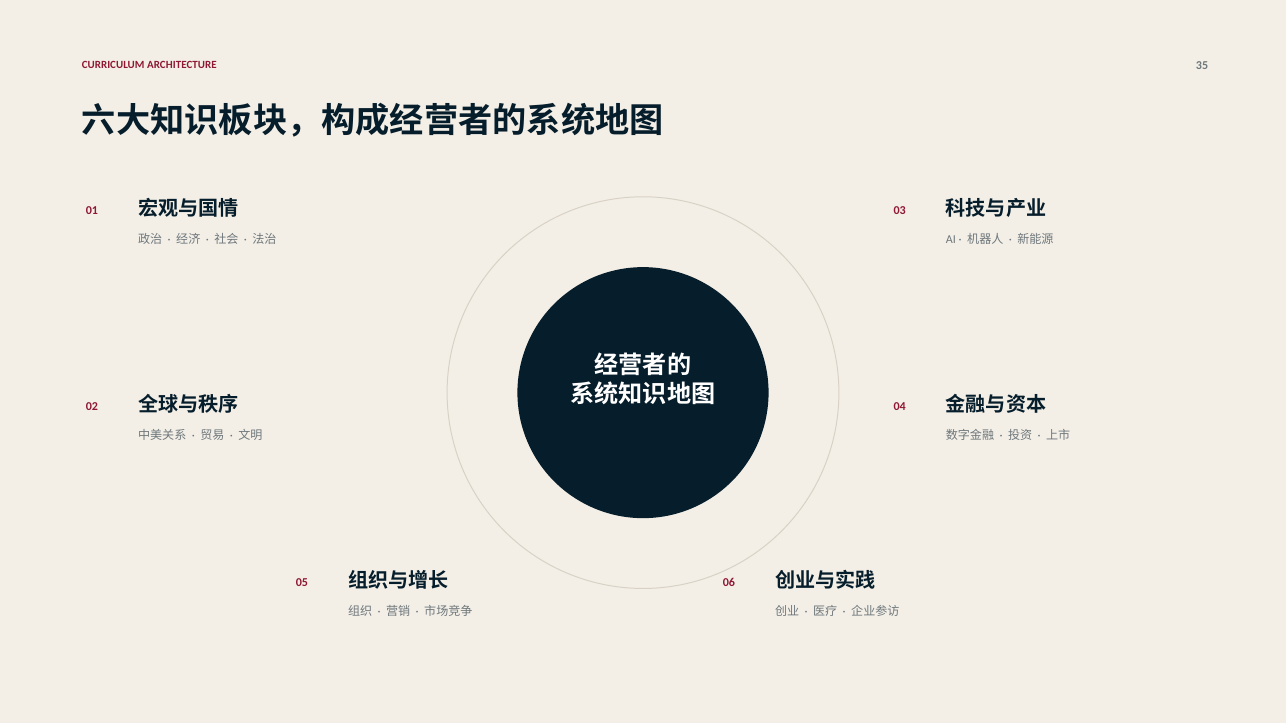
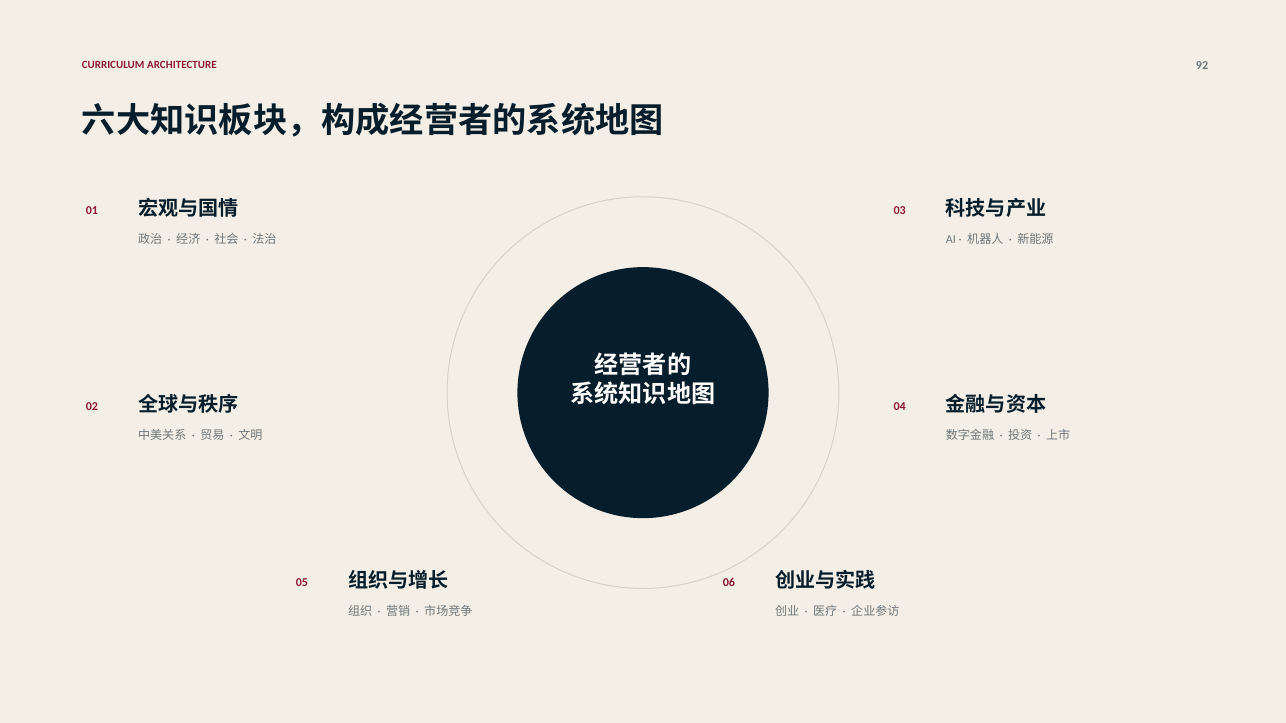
35: 35 -> 92 (1202, 65)
